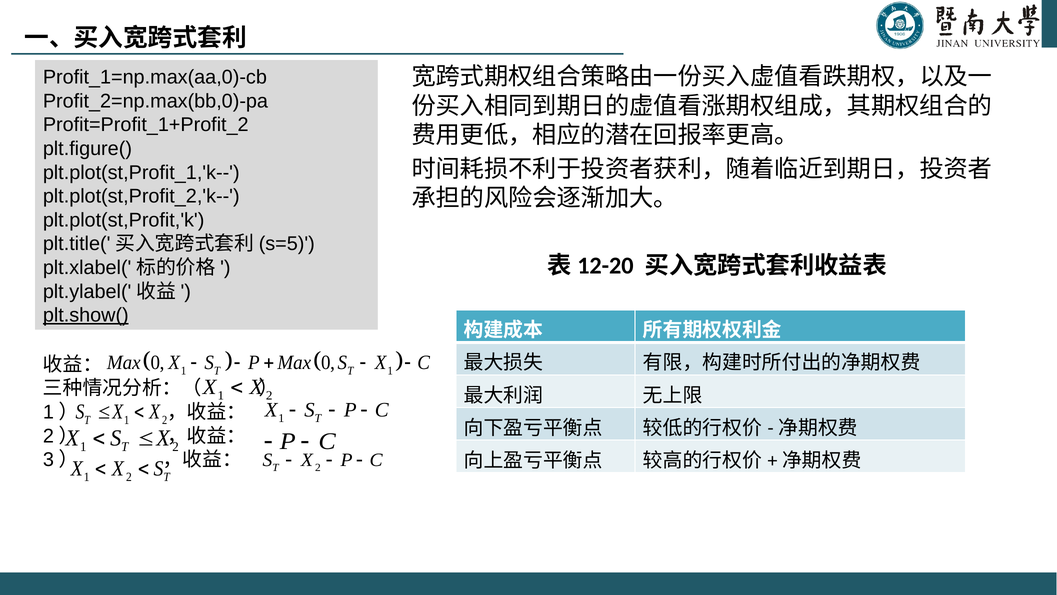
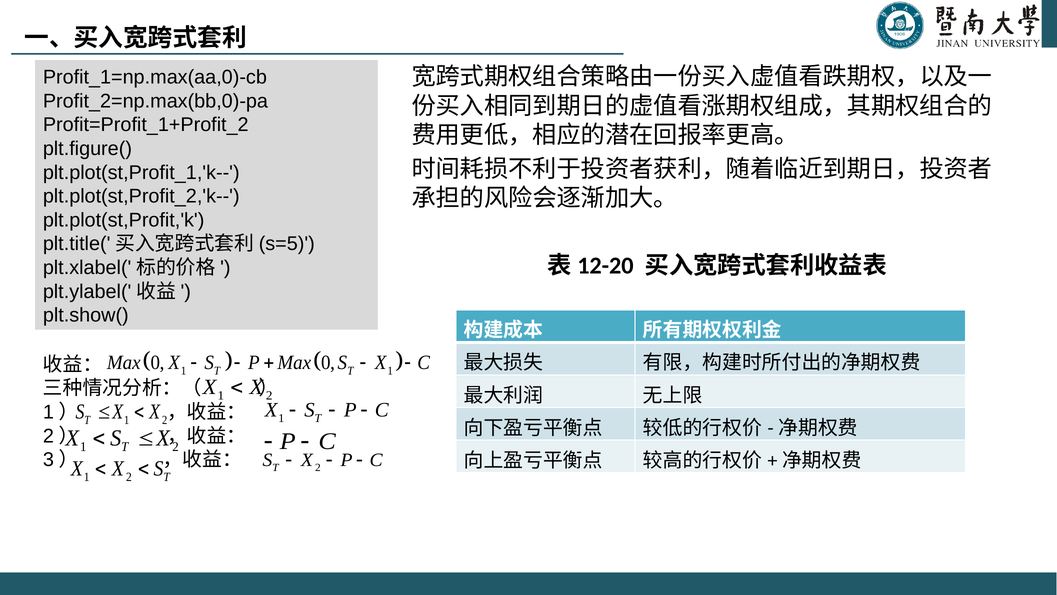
plt.show( underline: present -> none (86, 315)
